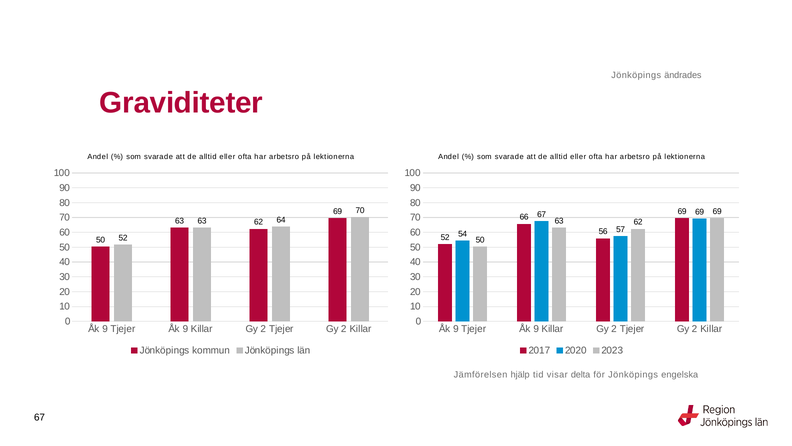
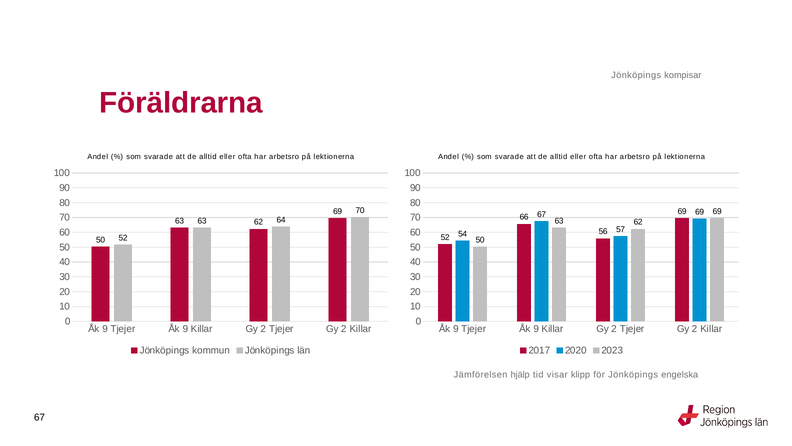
ändrades: ändrades -> kompisar (683, 75)
Graviditeter: Graviditeter -> Föräldrarna (181, 103)
delta: delta -> klipp (580, 375)
